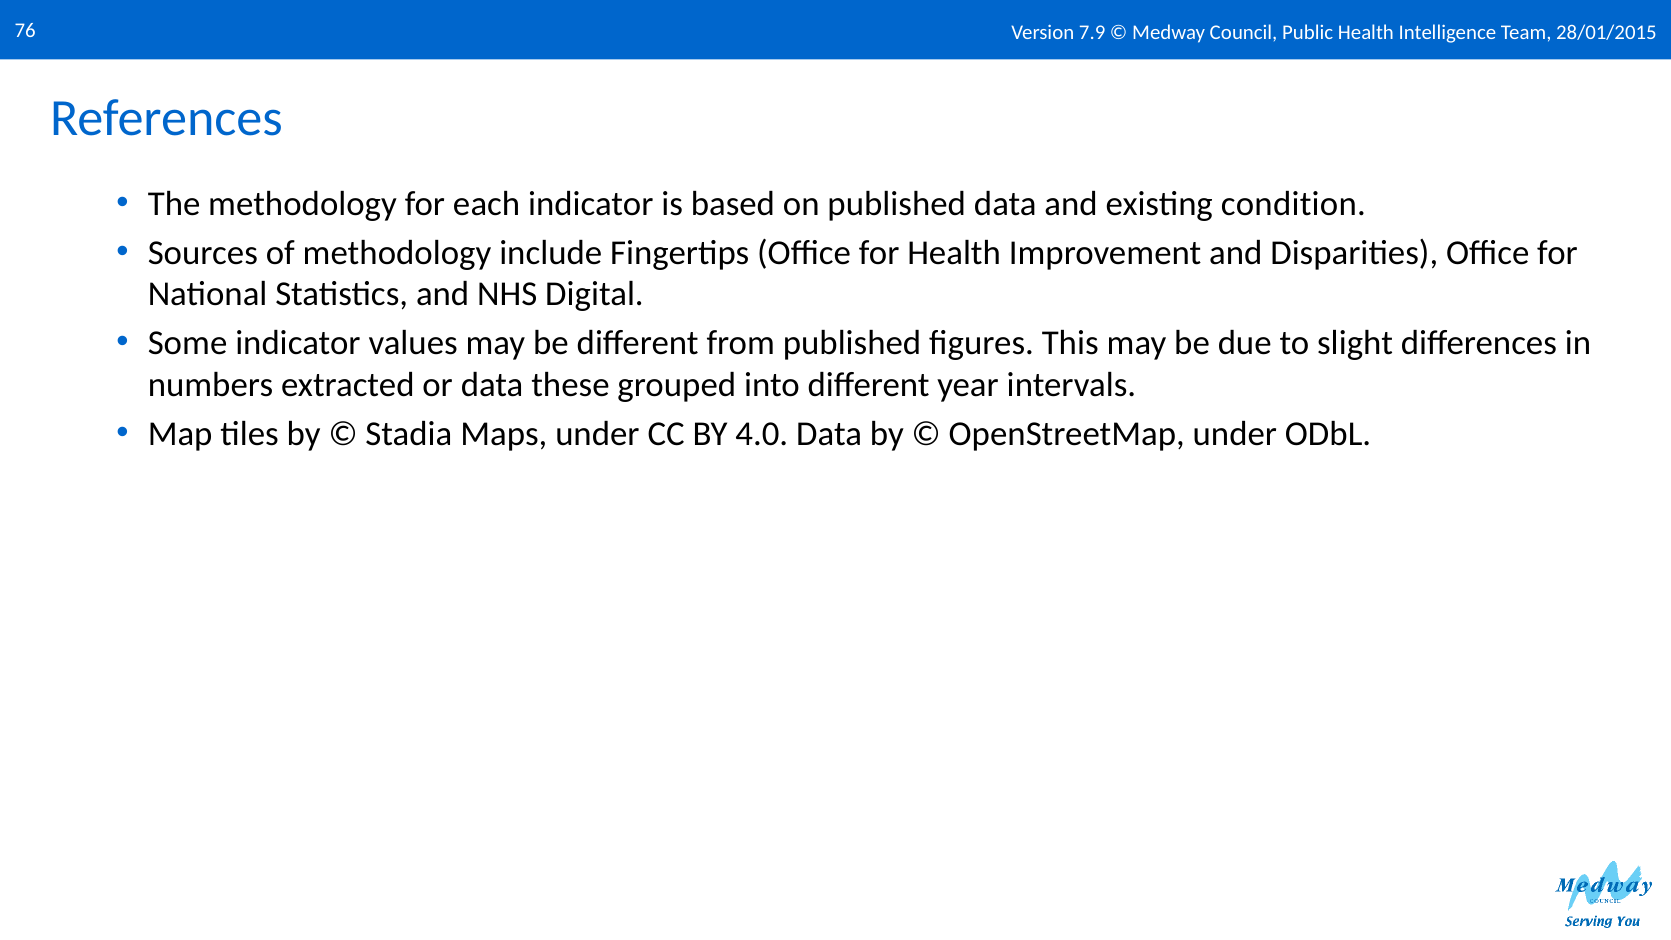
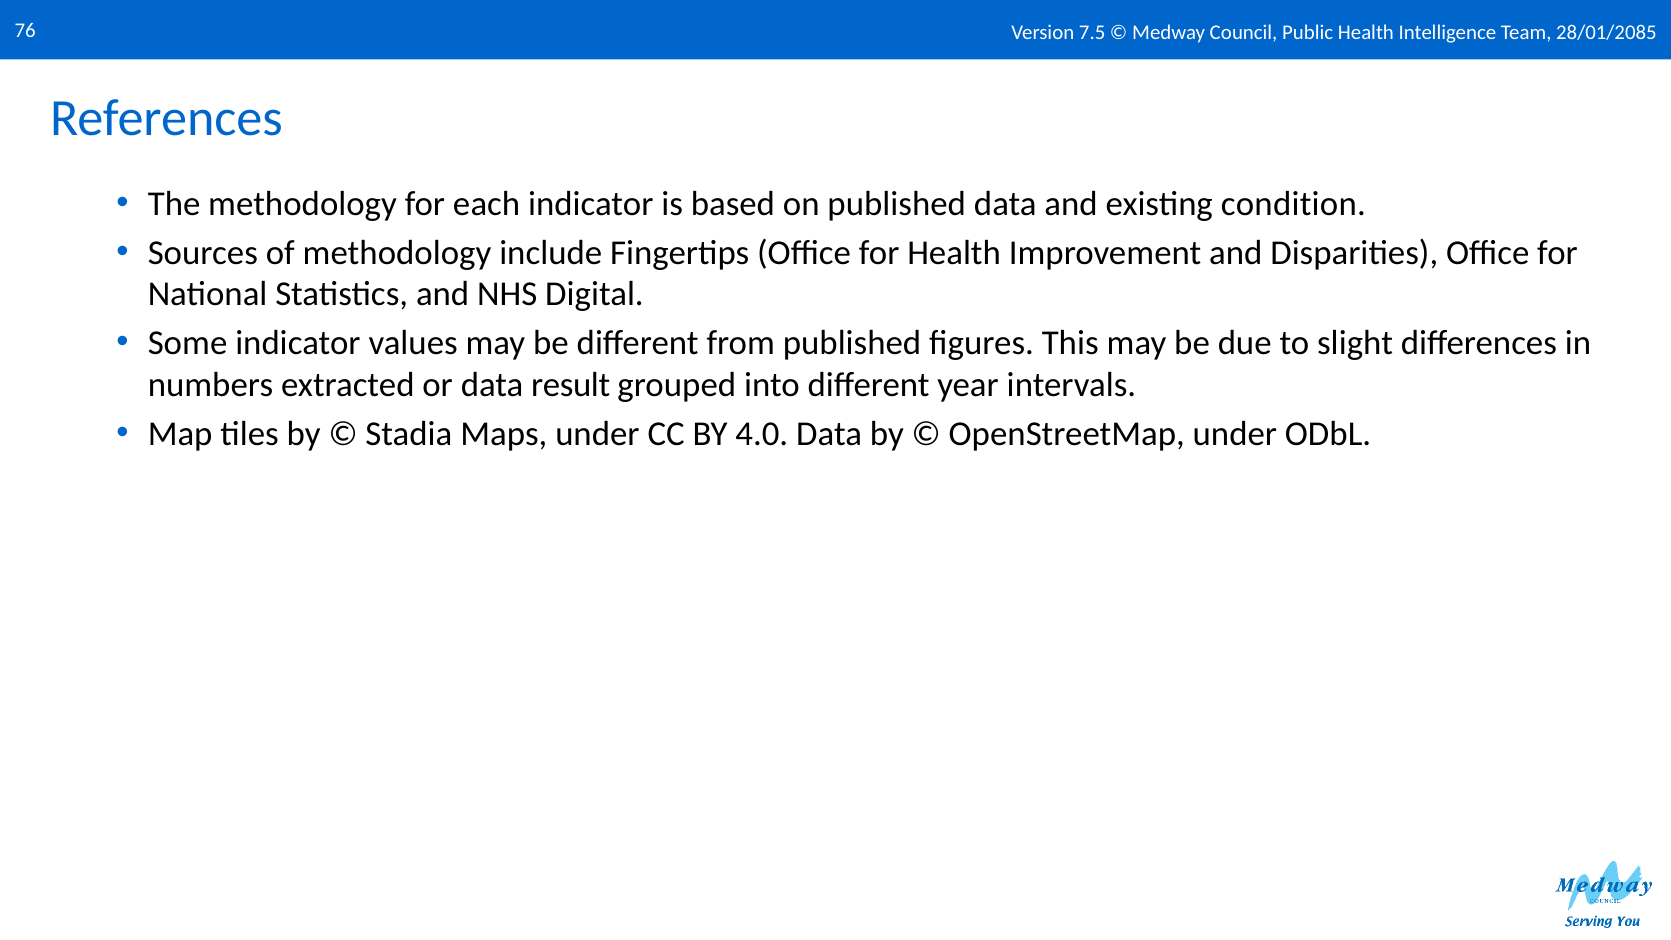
7.9: 7.9 -> 7.5 (1092, 32)
28/01/2015: 28/01/2015 -> 28/01/2085 (1606, 32)
these: these -> result (571, 385)
